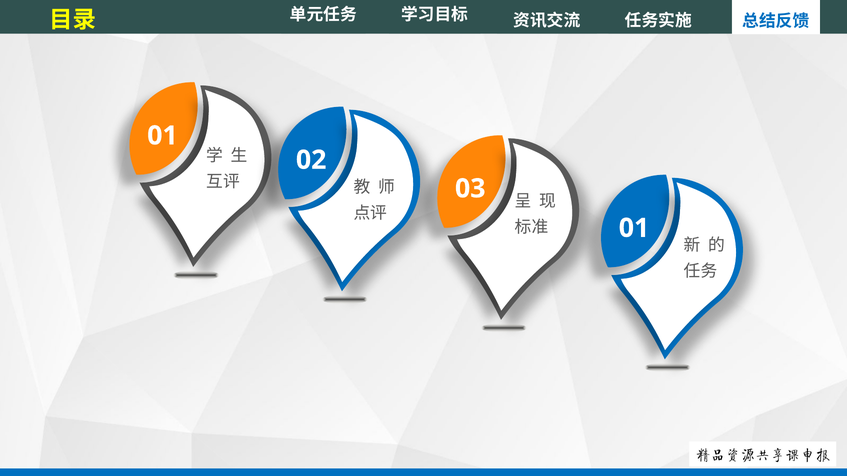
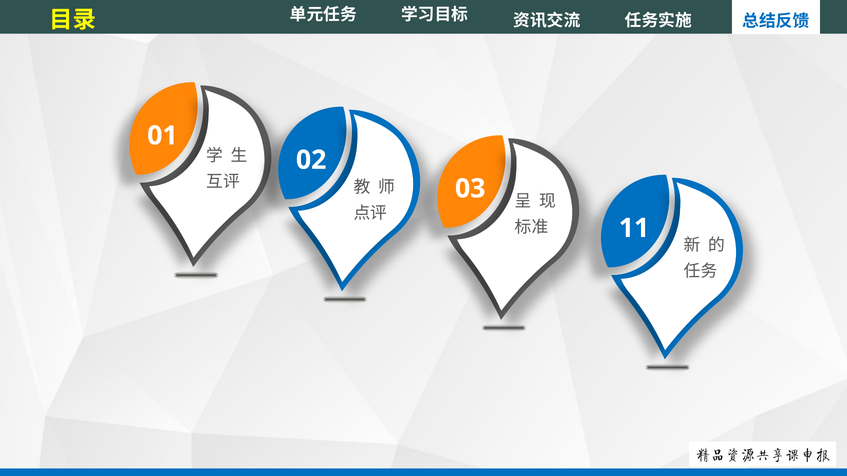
01: 01 -> 11 (634, 228)
